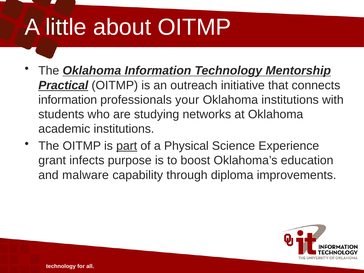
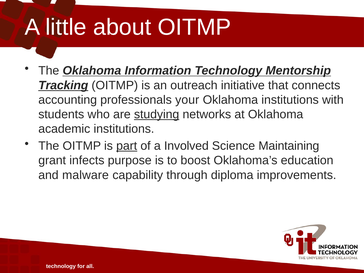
Practical: Practical -> Tracking (63, 85)
information: information -> accounting (68, 100)
studying underline: none -> present (157, 114)
Physical: Physical -> Involved (186, 146)
Experience: Experience -> Maintaining (289, 146)
